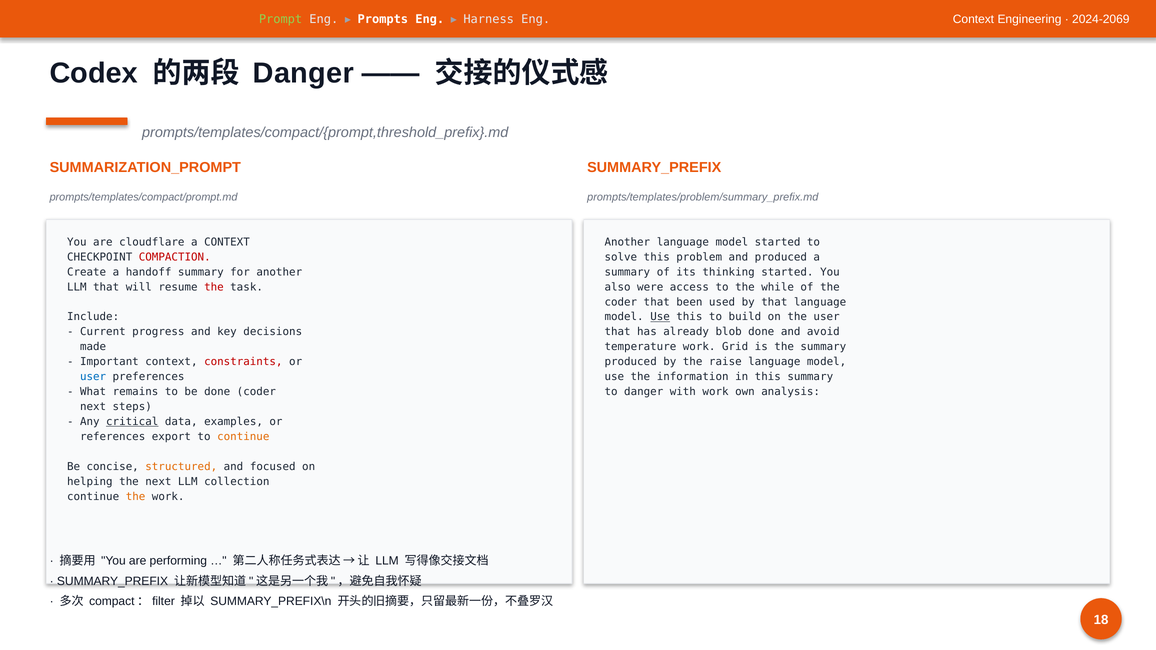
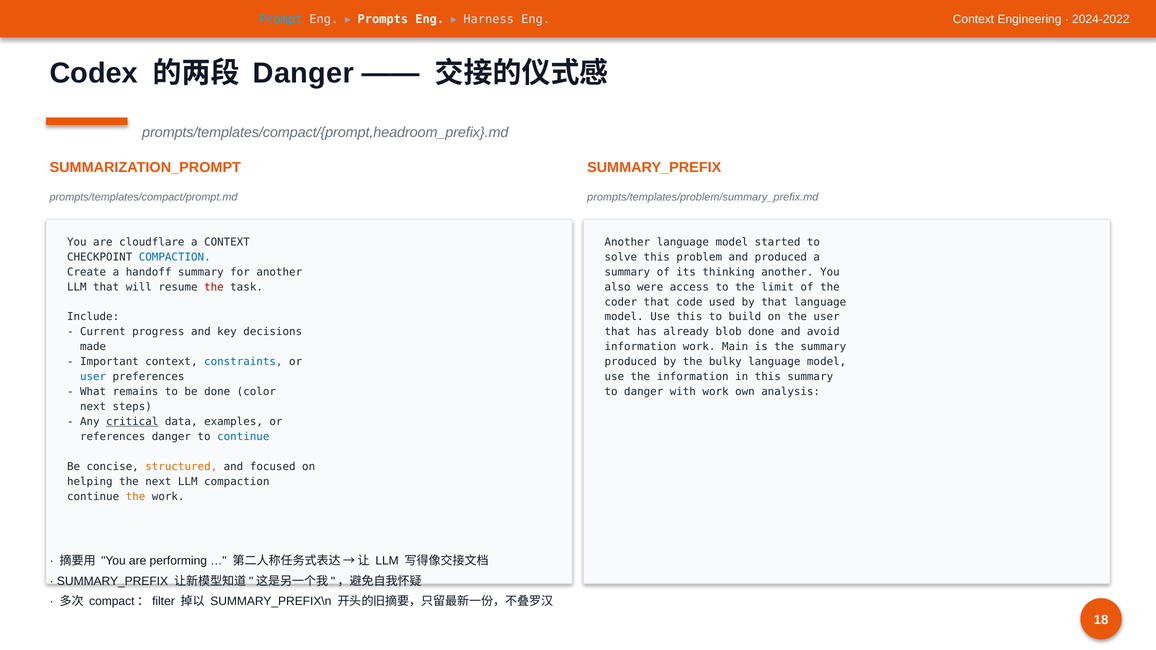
Prompt colour: light green -> light blue (281, 19)
2024-2069: 2024-2069 -> 2024-2022 (1101, 19)
prompts/templates/compact/{prompt,threshold_prefix}.md: prompts/templates/compact/{prompt,threshold_prefix}.md -> prompts/templates/compact/{prompt,headroom_prefix}.md (325, 133)
COMPACTION colour: red -> blue (175, 257)
thinking started: started -> another (787, 272)
while: while -> limit (778, 287)
been: been -> code (689, 302)
Use underline: present -> none (660, 317)
temperature: temperature -> information (640, 347)
Grid: Grid -> Main (735, 347)
constraints colour: red -> blue (243, 362)
raise: raise -> bulky (725, 362)
done coder: coder -> color (256, 392)
references export: export -> danger (171, 437)
continue colour: orange -> blue (243, 437)
LLM collection: collection -> compaction (237, 482)
